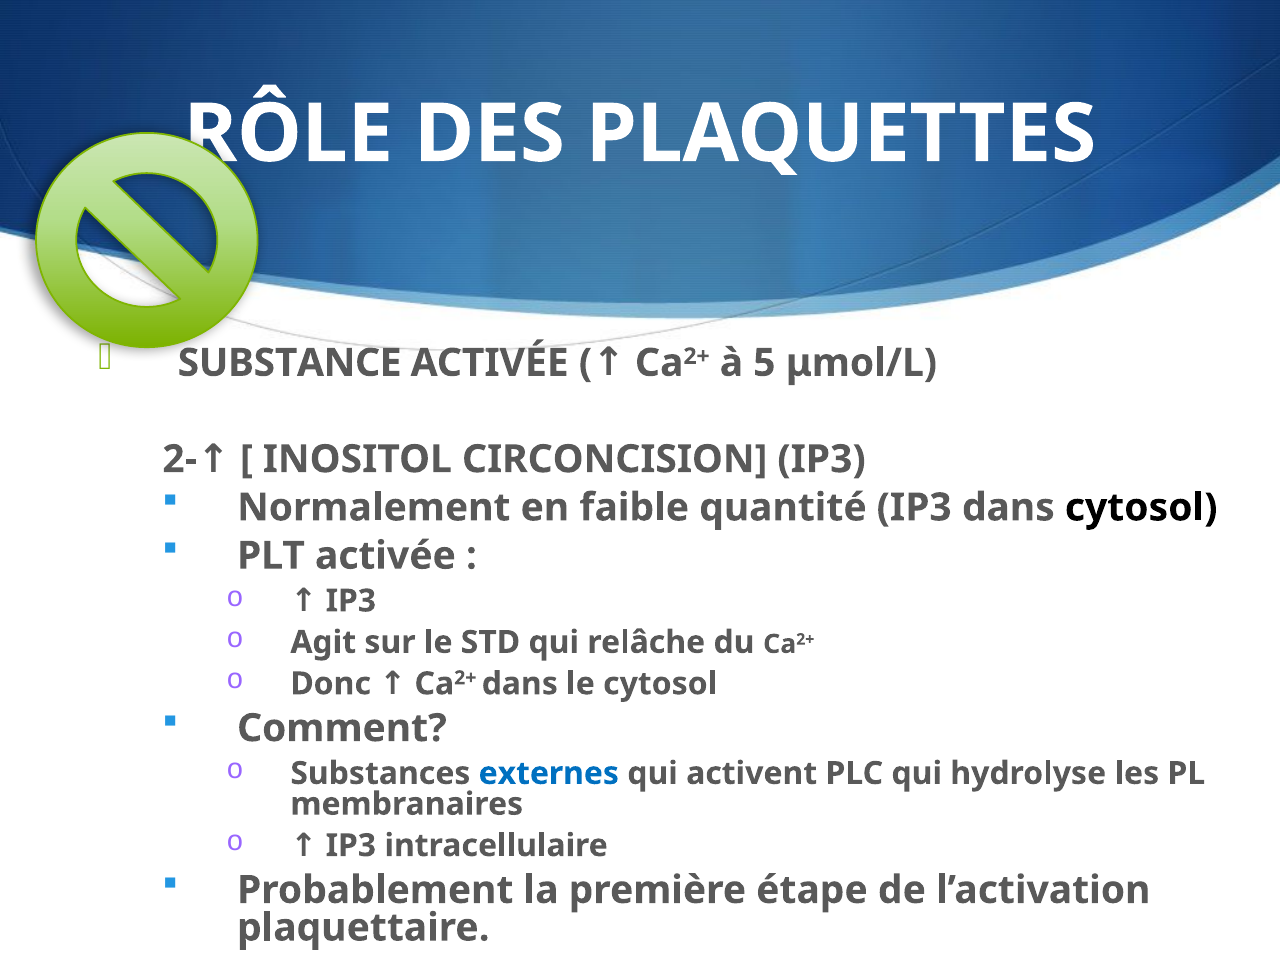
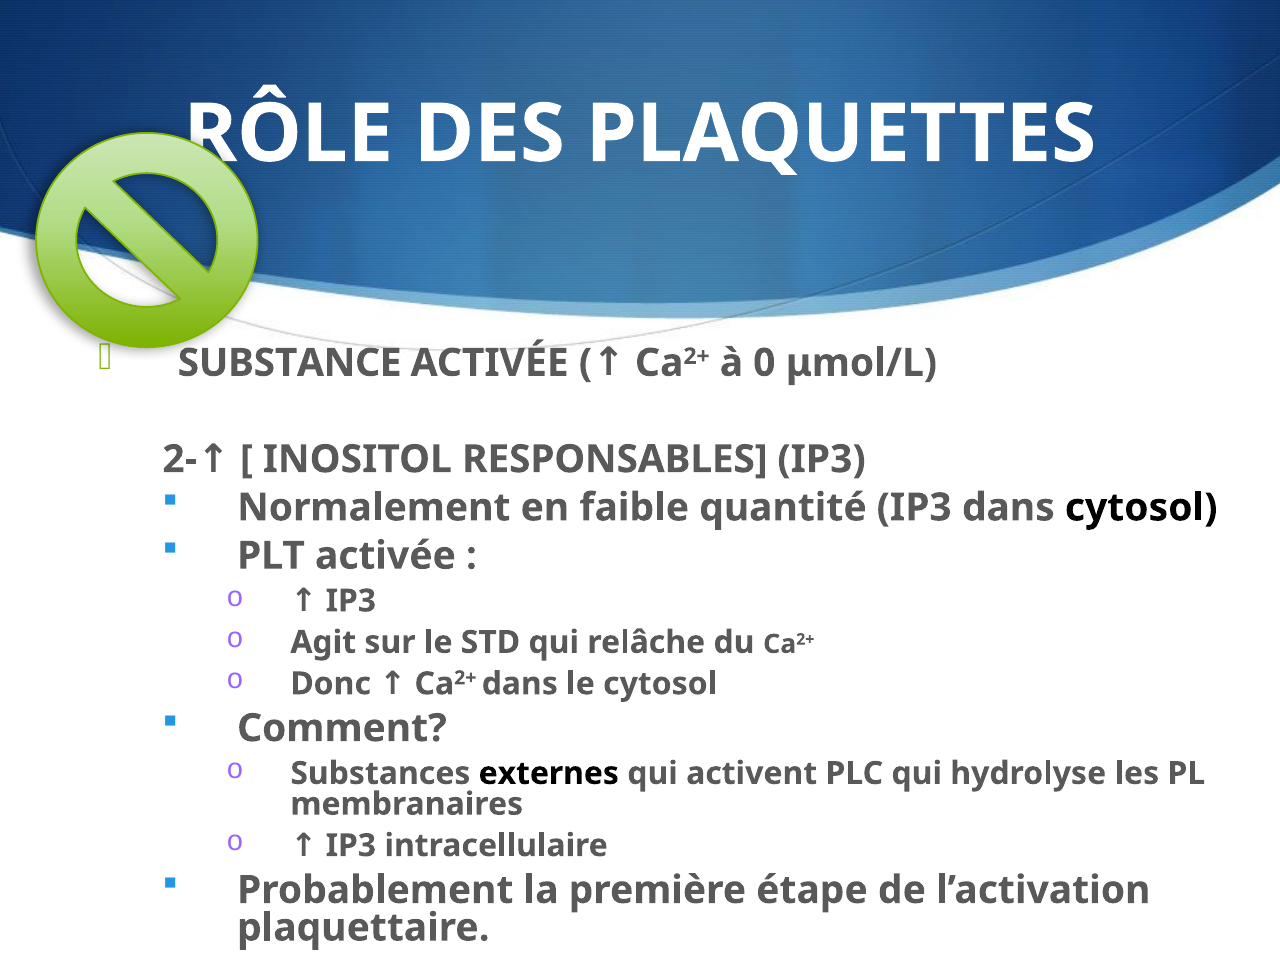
5: 5 -> 0 (764, 363)
CIRCONCISION: CIRCONCISION -> RESPONSABLES (615, 459)
externes colour: blue -> black (549, 773)
